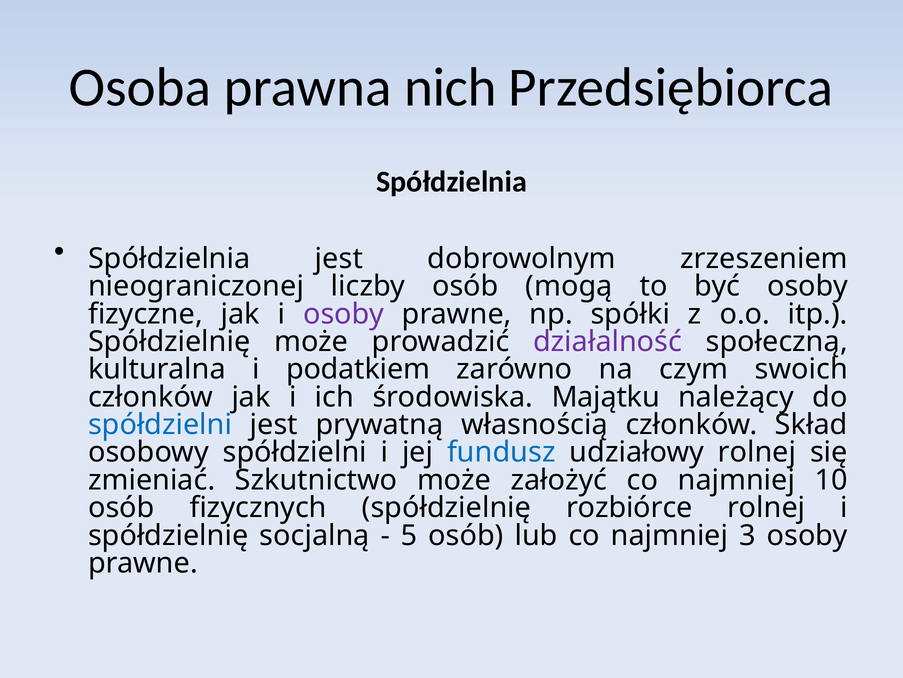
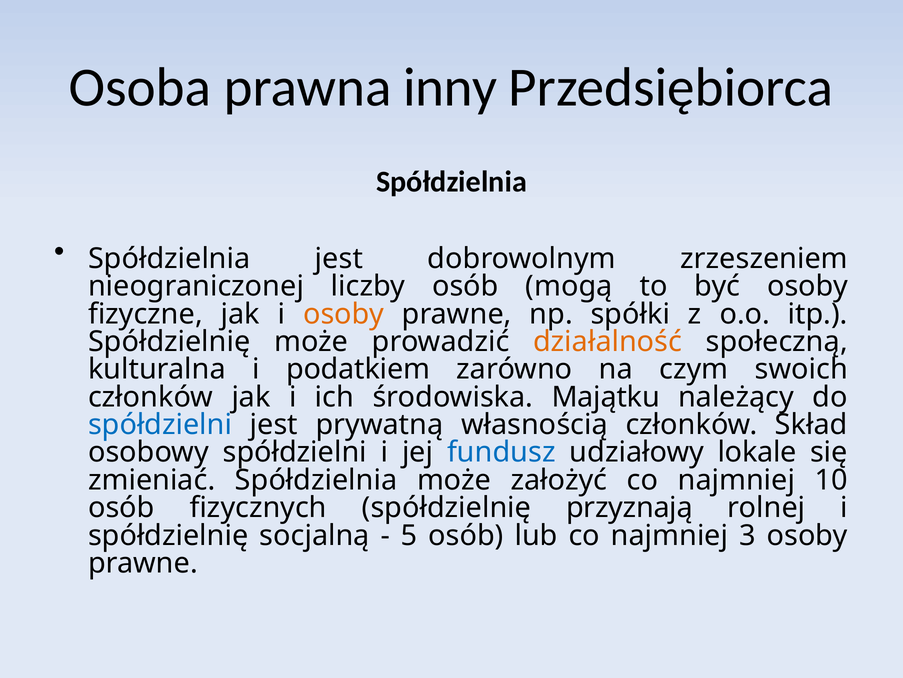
nich: nich -> inny (450, 87)
osoby colour: purple -> orange (344, 314)
działalność colour: purple -> orange (608, 341)
udziałowy rolnej: rolnej -> lokale (757, 452)
zmieniać Szkutnictwo: Szkutnictwo -> Spółdzielnia (316, 480)
rozbiórce: rozbiórce -> przyznają (629, 507)
